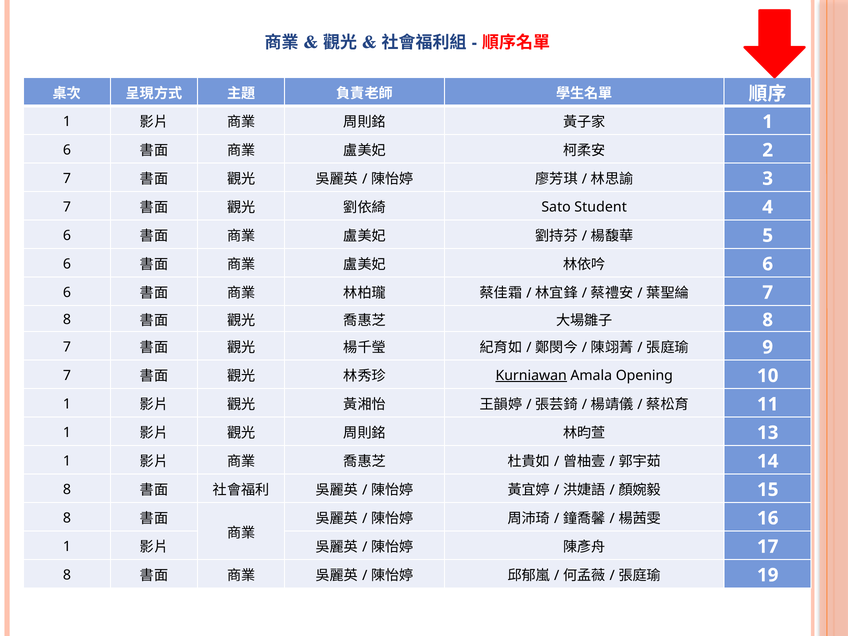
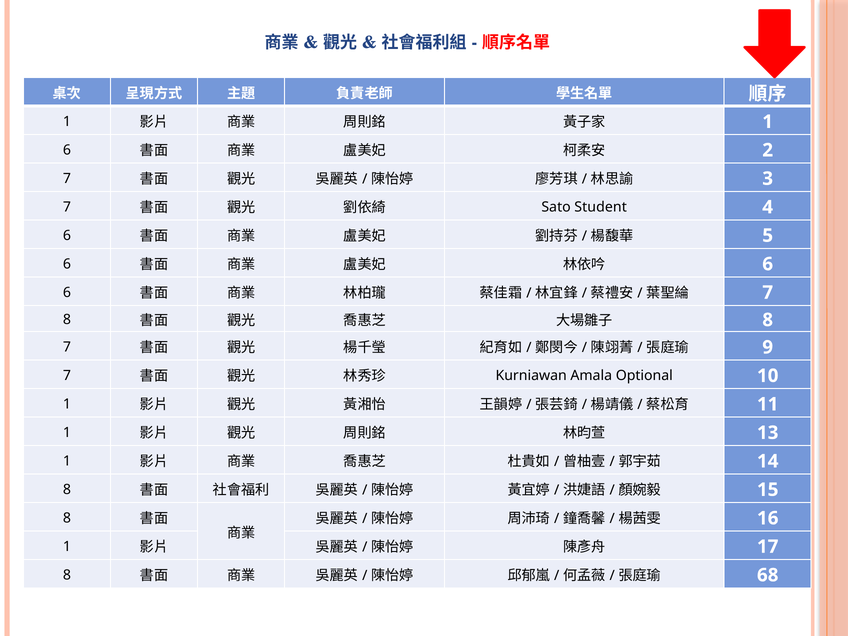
Kurniawan underline: present -> none (531, 376)
Opening: Opening -> Optional (644, 376)
19: 19 -> 68 (768, 575)
